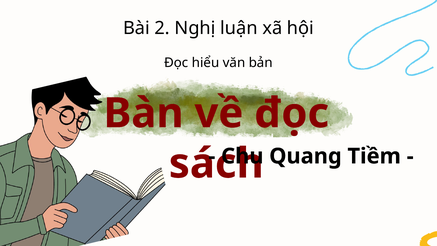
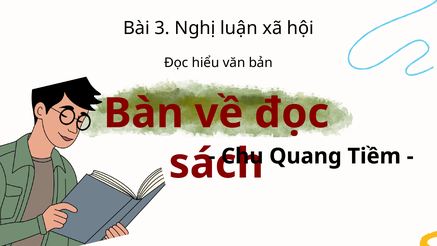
2: 2 -> 3 (162, 28)
